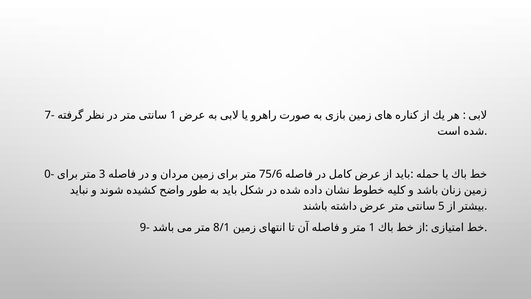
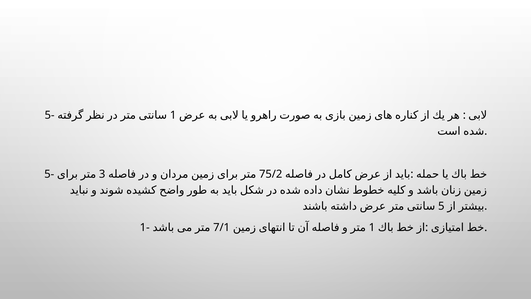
7-: 7- -> 5- (50, 115)
0-: 0- -> 5- (49, 174)
75/6: 75/6 -> 75/2 (271, 174)
9-: 9- -> 1- (145, 227)
8/1: 8/1 -> 7/1 (222, 227)
